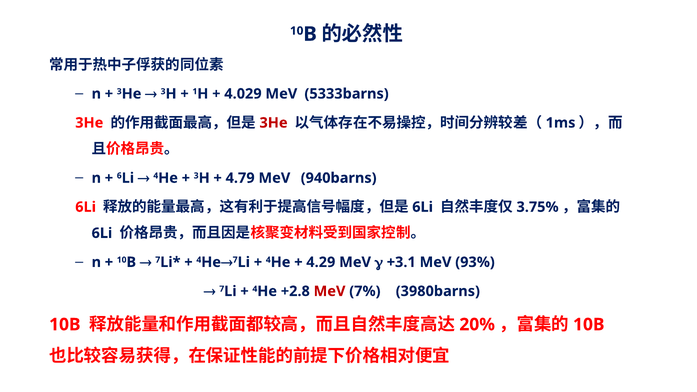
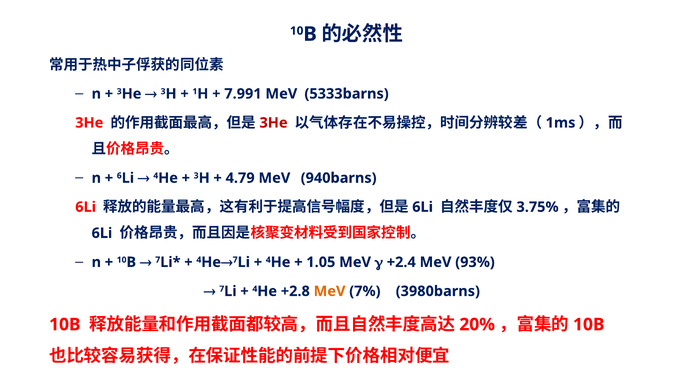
4.029: 4.029 -> 7.991 (243, 94)
4.29: 4.29 -> 1.05 (321, 262)
+3.1: +3.1 -> +2.4 (401, 262)
MeV colour: red -> orange (330, 291)
